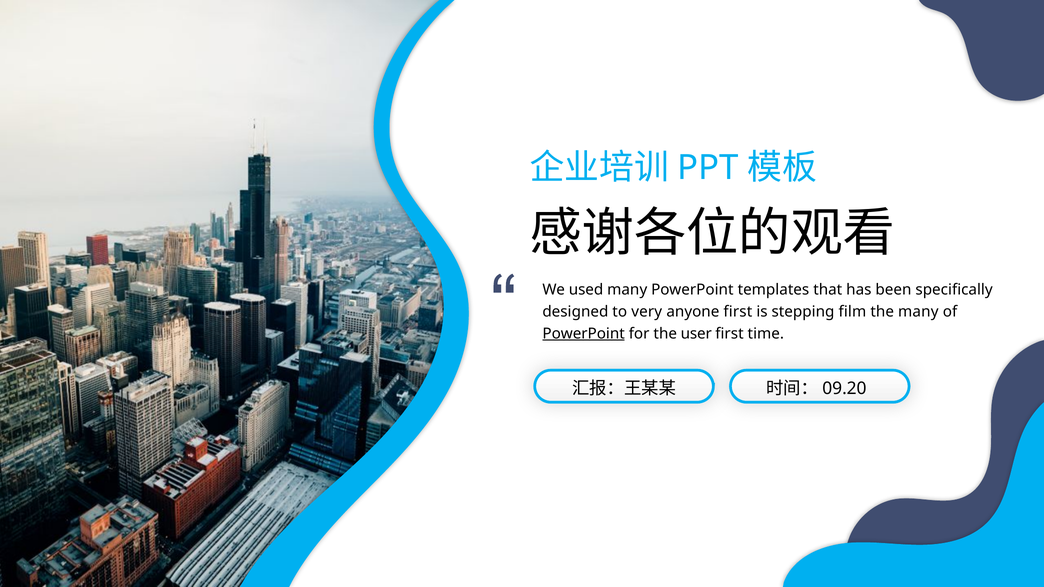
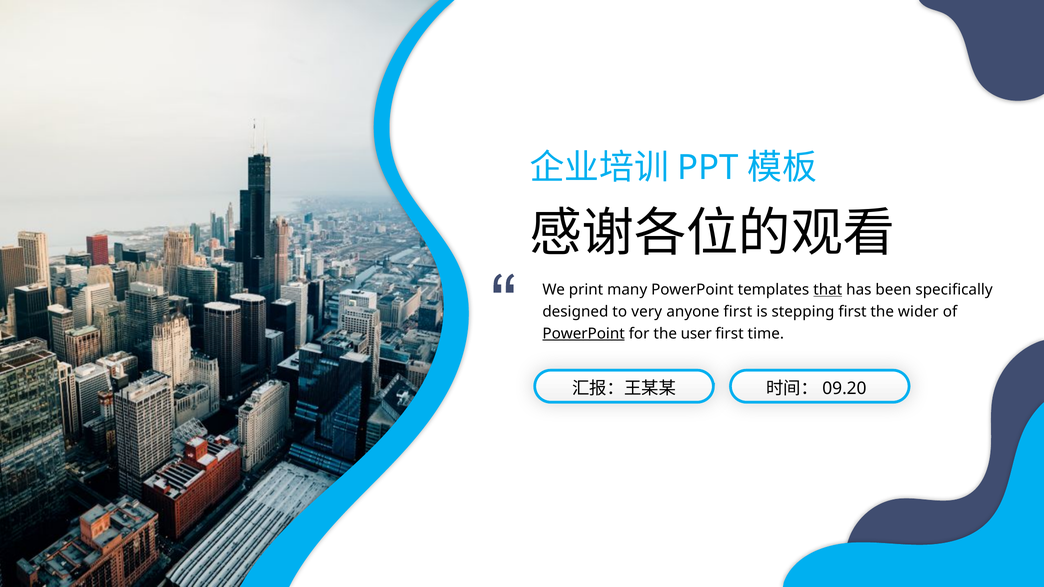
used: used -> print (586, 290)
that underline: none -> present (828, 290)
stepping film: film -> first (853, 312)
the many: many -> wider (918, 312)
